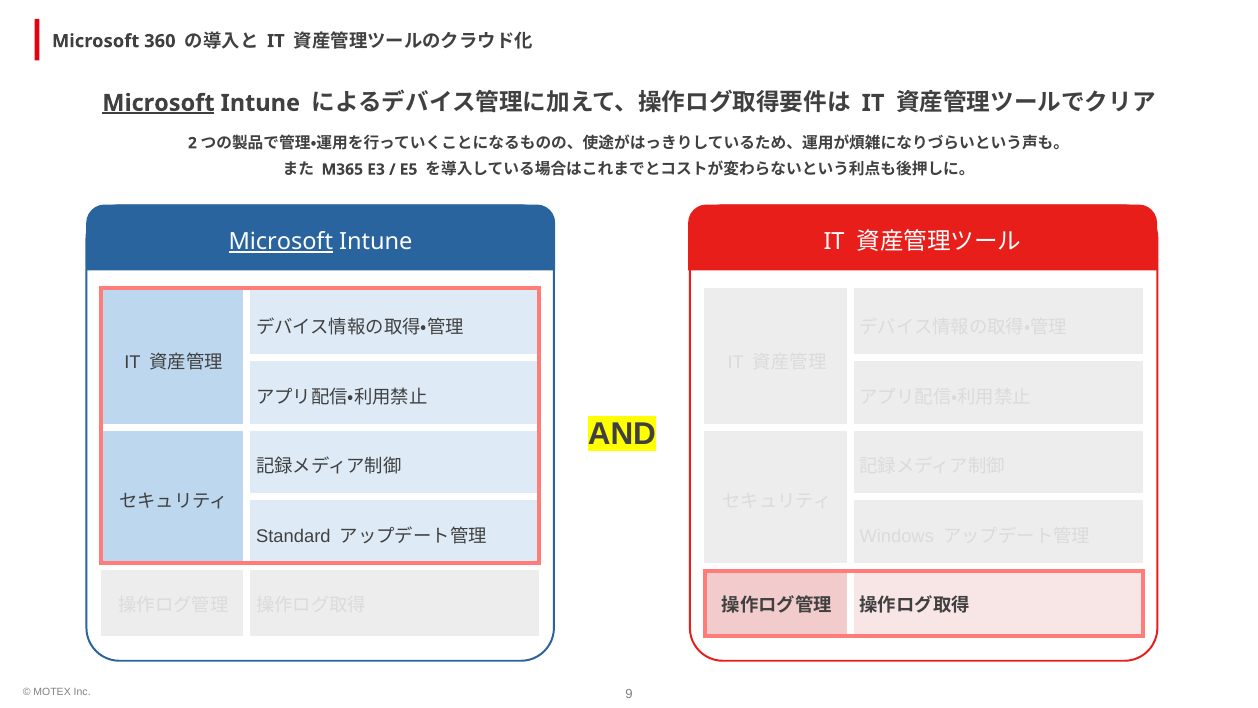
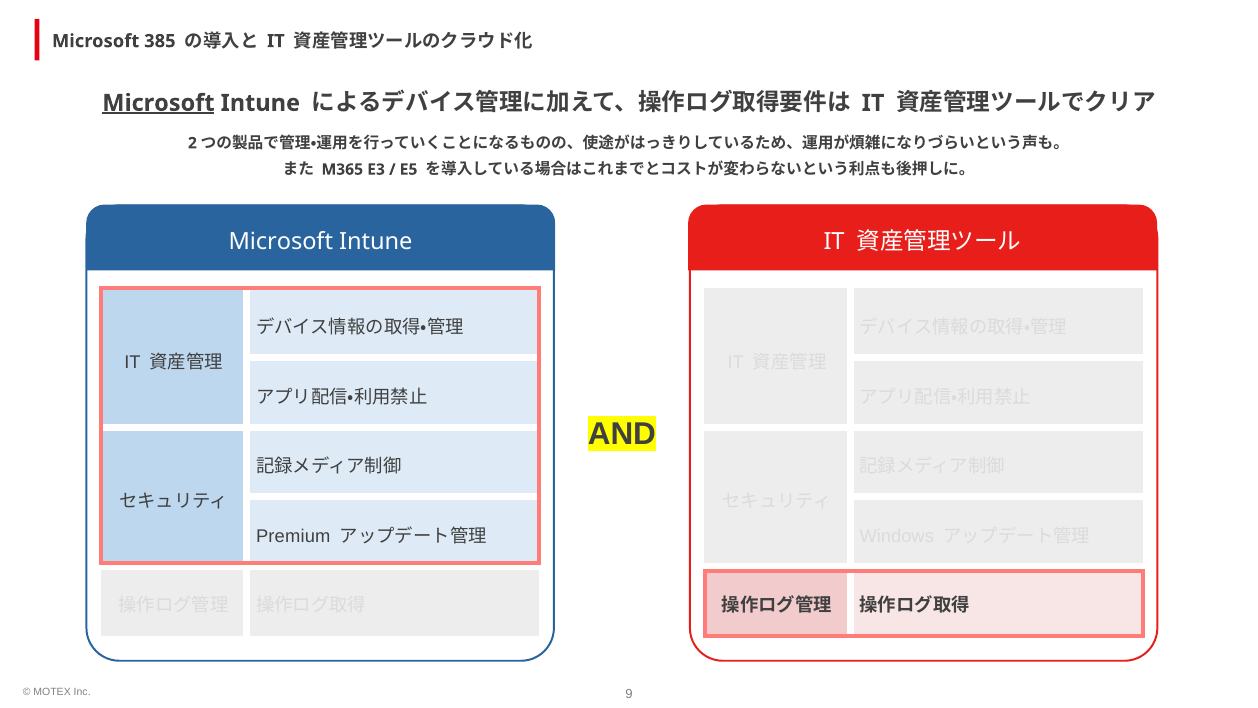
360: 360 -> 385 (160, 41)
Microsoft underline: present -> none (281, 242)
Standard: Standard -> Premium (293, 536)
